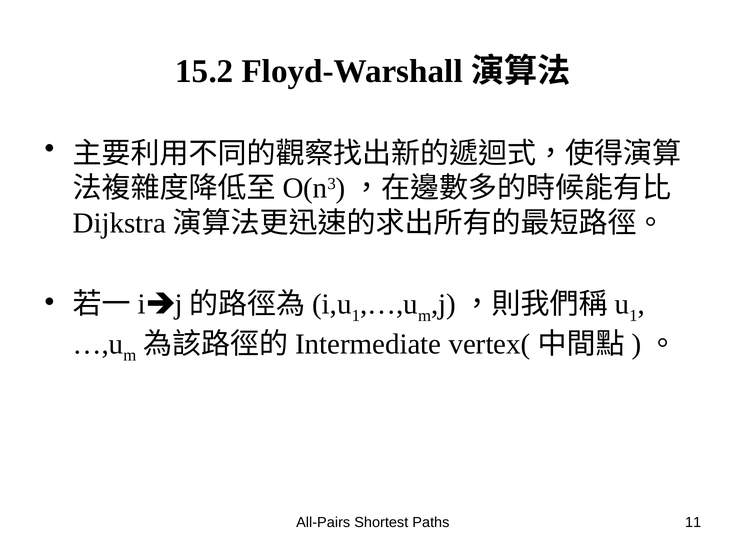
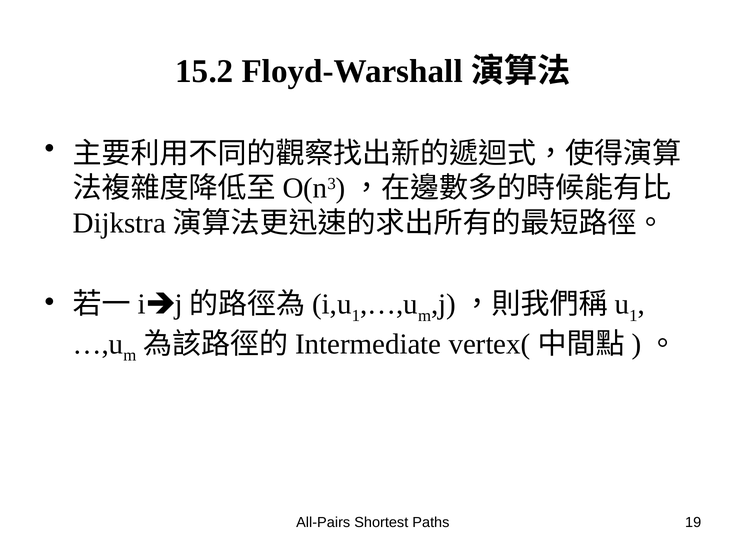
11: 11 -> 19 (693, 523)
